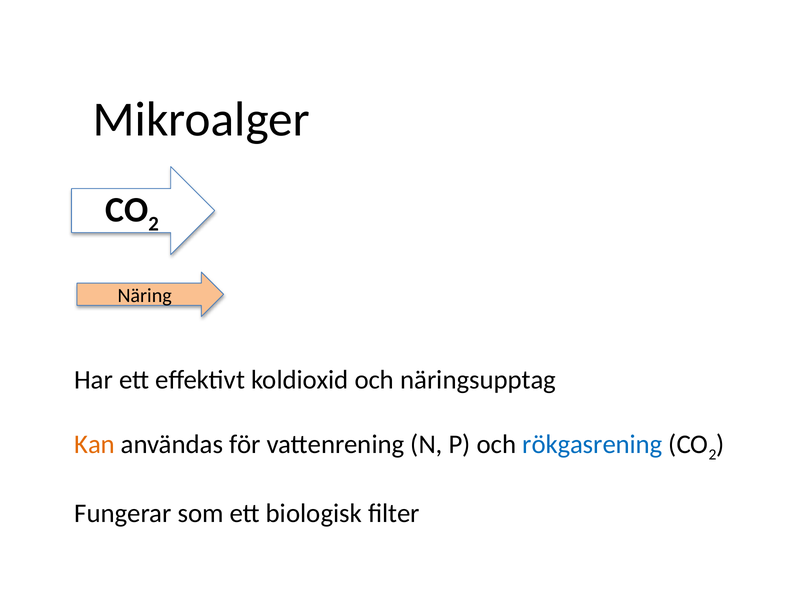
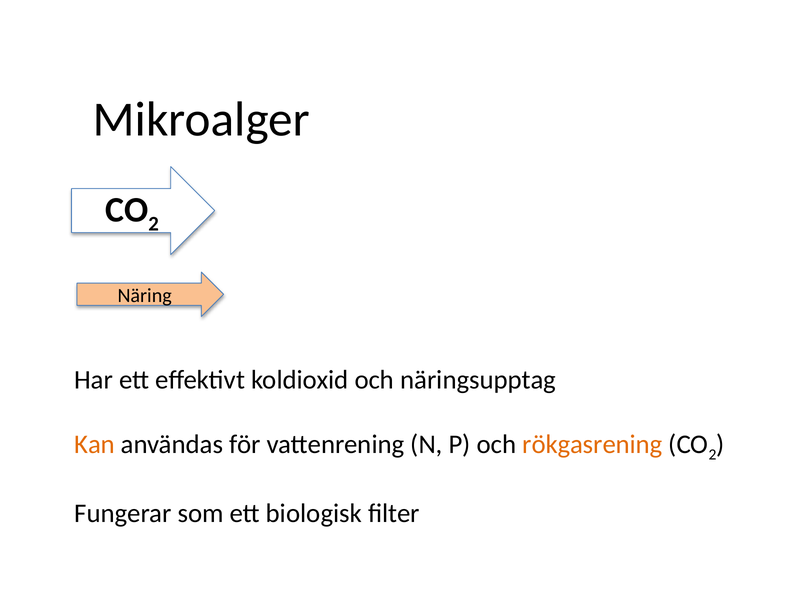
rökgasrening colour: blue -> orange (592, 444)
